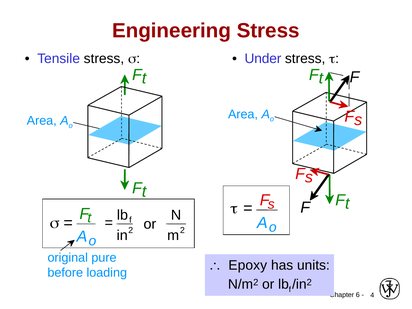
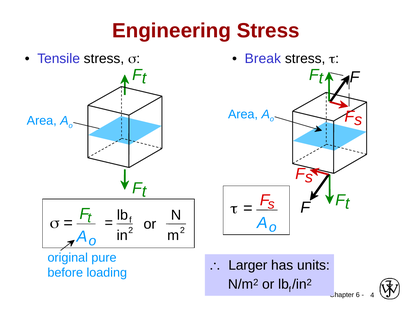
Under: Under -> Break (263, 59)
Epoxy: Epoxy -> Larger (248, 265)
